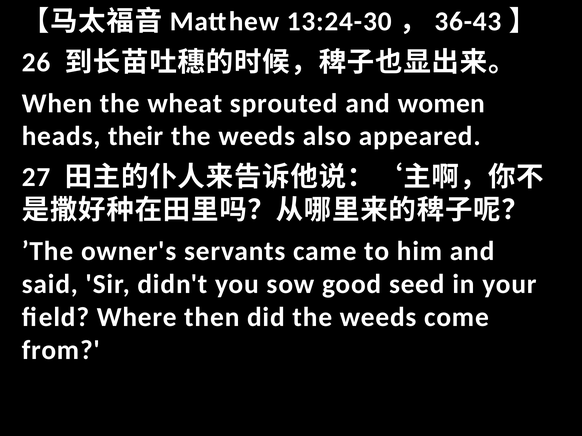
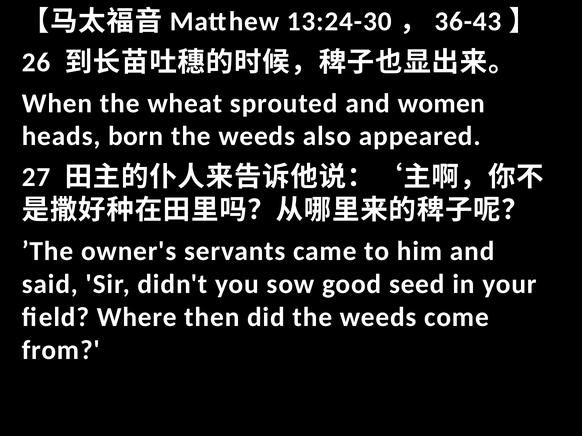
their: their -> born (136, 136)
